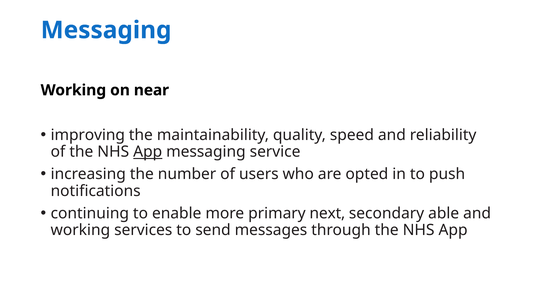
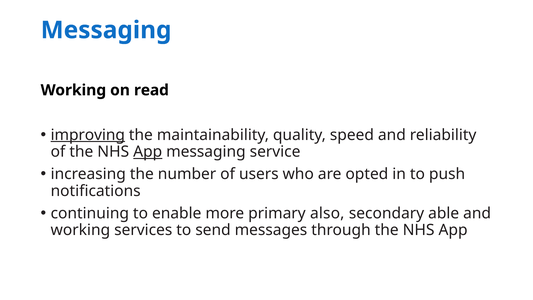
near: near -> read (151, 90)
improving underline: none -> present (88, 135)
next: next -> also (327, 213)
